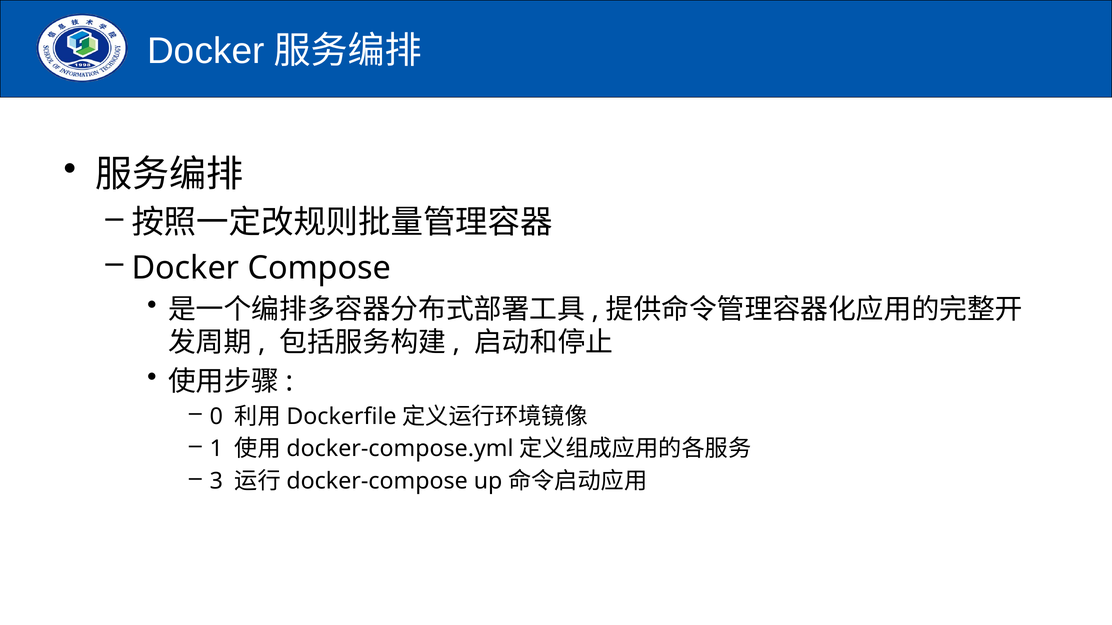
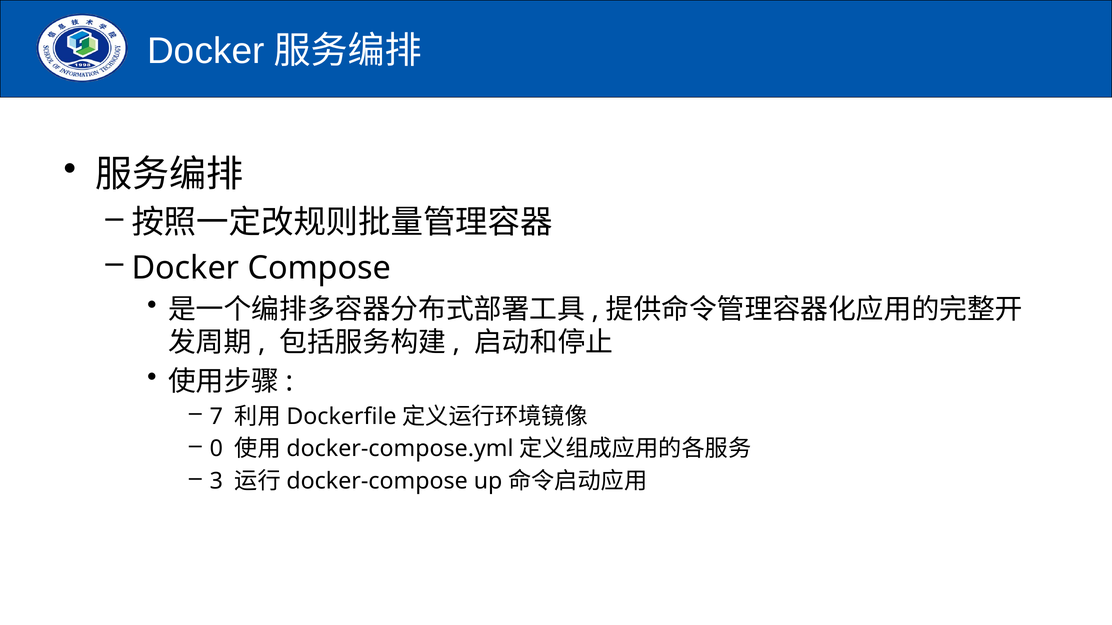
0: 0 -> 7 (216, 417)
1: 1 -> 0 (216, 449)
